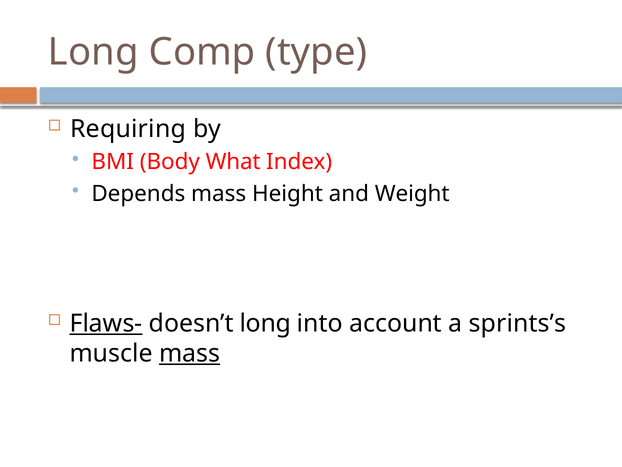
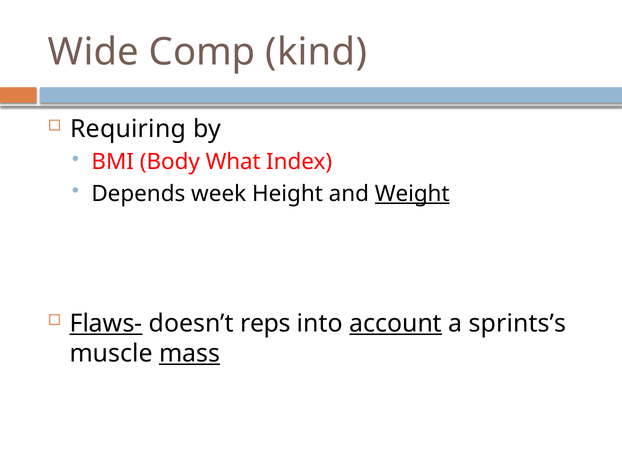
Long: Long -> Wide (93, 52)
type: type -> kind (316, 52)
Depends mass: mass -> week (219, 193)
Weight underline: none -> present (412, 193)
doesn’t long: long -> reps (265, 323)
account underline: none -> present (396, 323)
